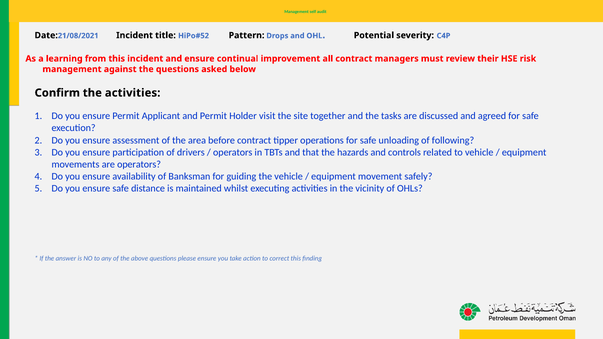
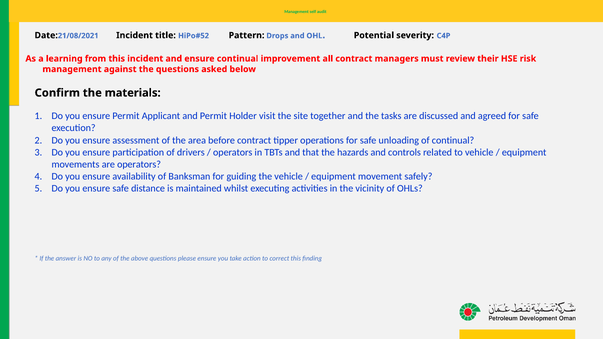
the activities: activities -> materials (133, 93)
of following: following -> continual (453, 140)
